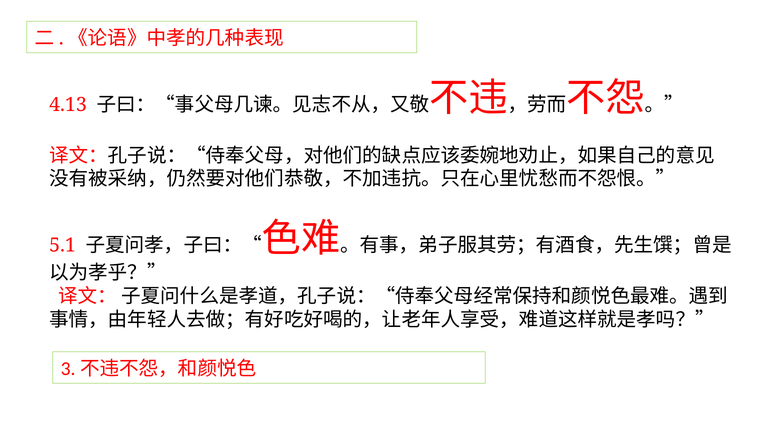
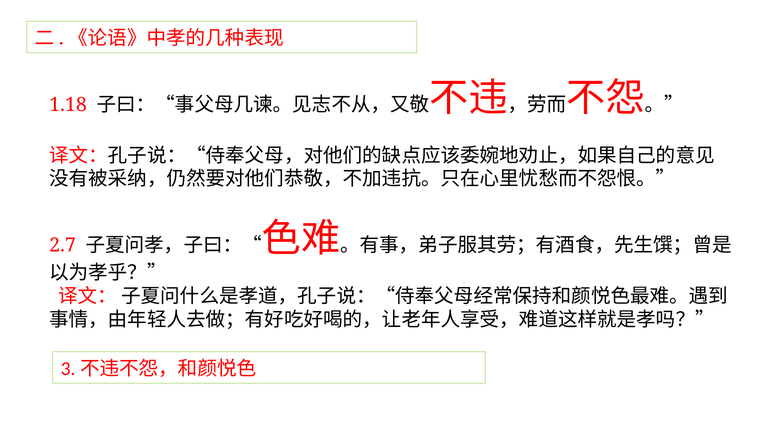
4.13: 4.13 -> 1.18 (68, 105)
5.1: 5.1 -> 2.7 (63, 246)
